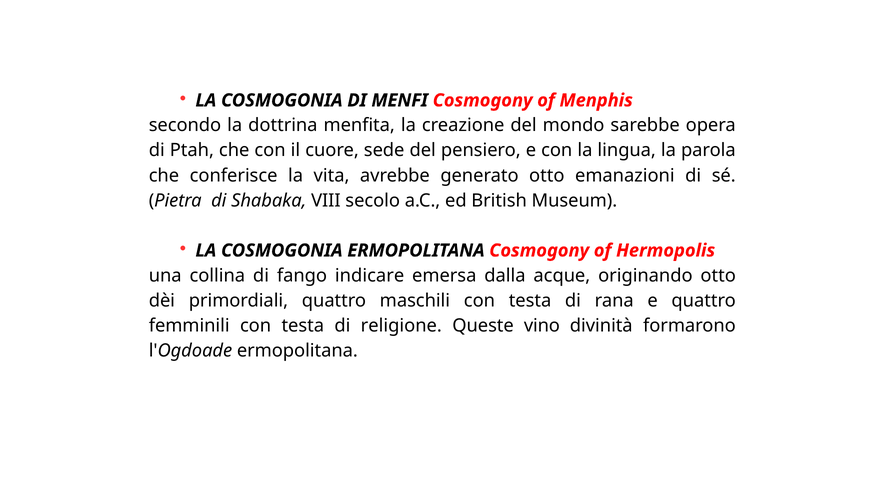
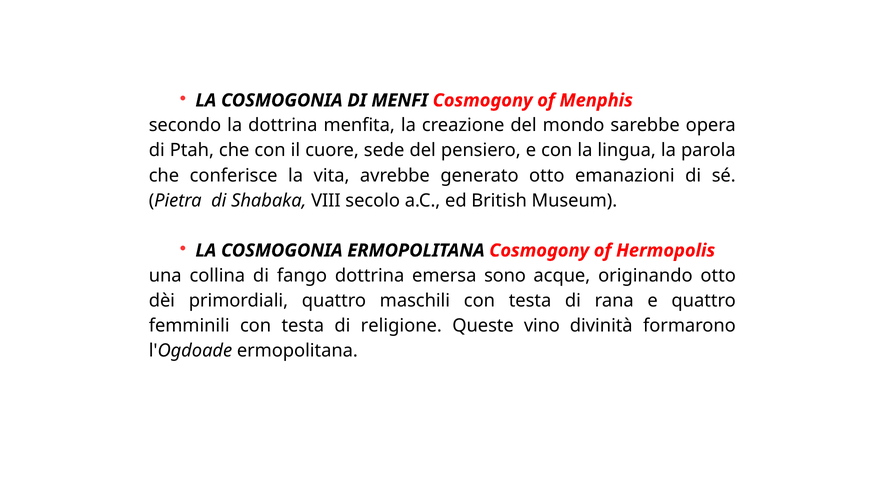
fango indicare: indicare -> dottrina (370, 276)
dalla: dalla -> sono (505, 276)
